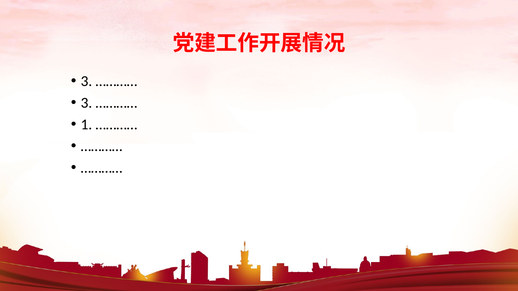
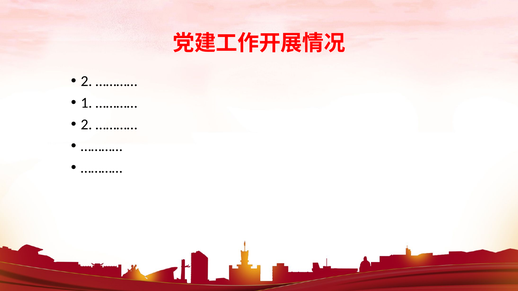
3: 3 -> 2 (86, 81)
3: 3 -> 1 (86, 103)
1: 1 -> 2 (86, 125)
